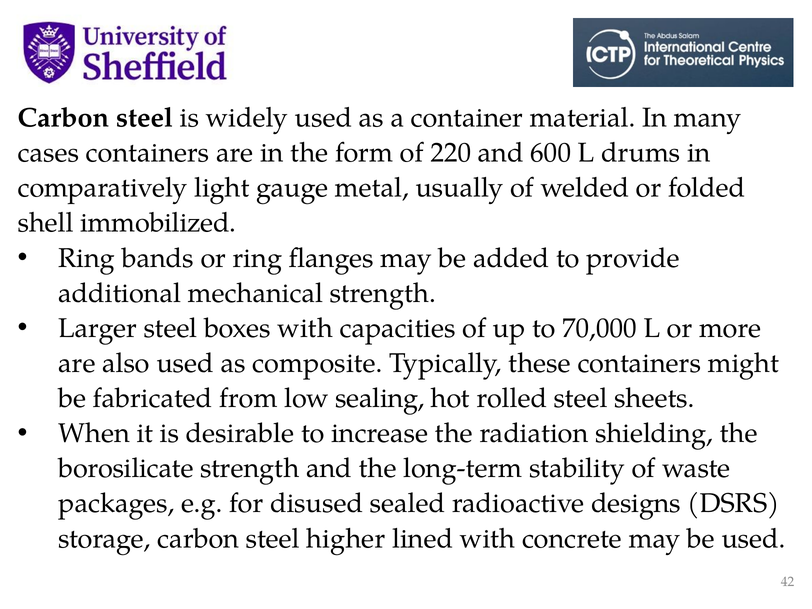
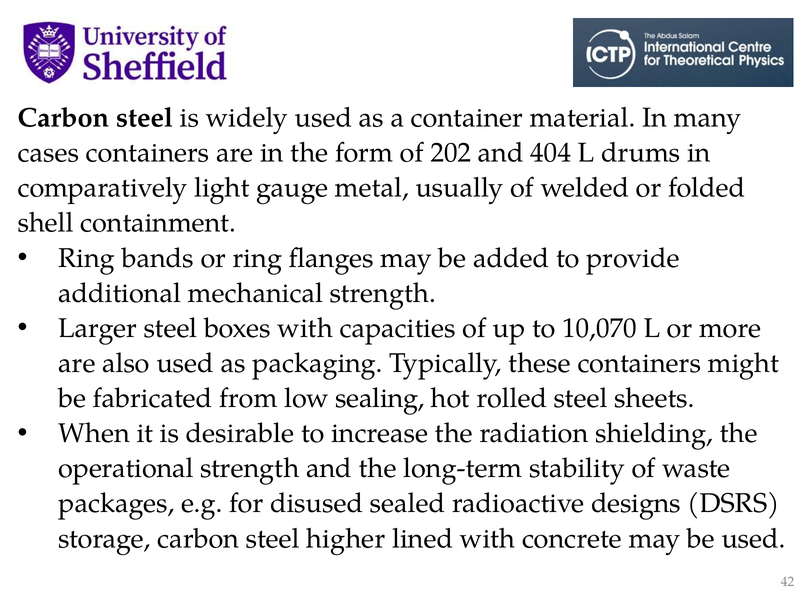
220: 220 -> 202 (451, 153)
600: 600 -> 404 (551, 153)
immobilized: immobilized -> containment (158, 223)
70,000: 70,000 -> 10,070 (600, 328)
composite: composite -> packaging (318, 363)
borosilicate: borosilicate -> operational (126, 468)
